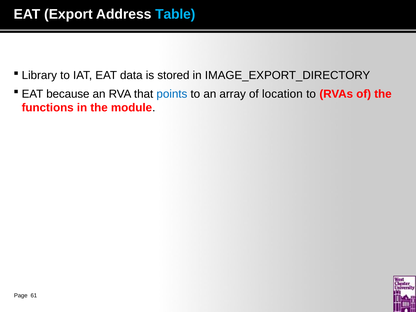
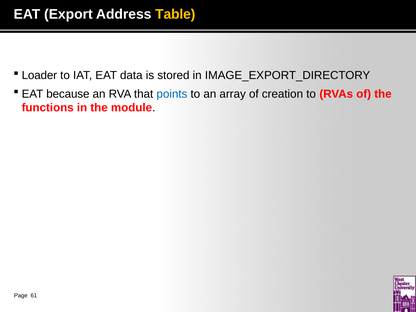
Table colour: light blue -> yellow (175, 14)
Library: Library -> Loader (39, 75)
location: location -> creation (282, 94)
